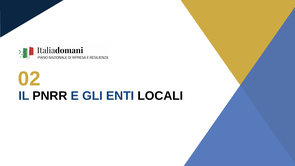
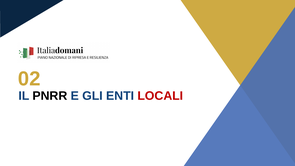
LOCALI colour: black -> red (160, 96)
